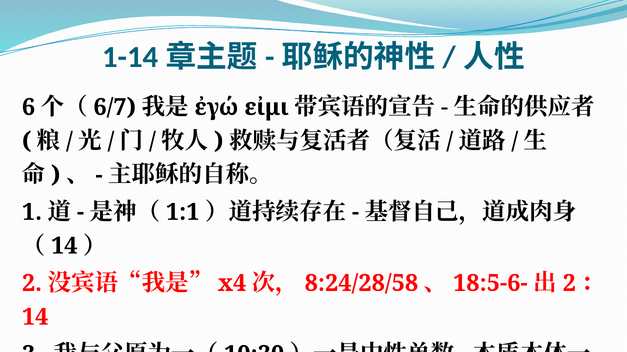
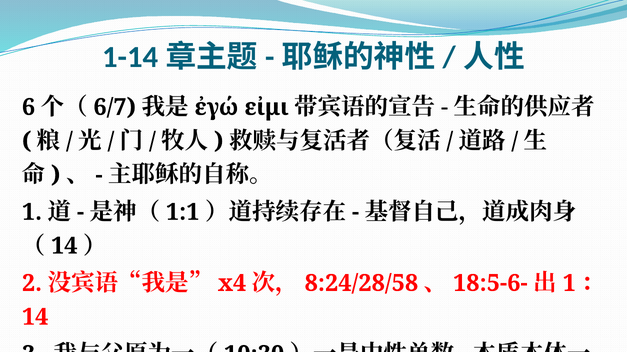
2: 2 -> 1 (569, 284)
